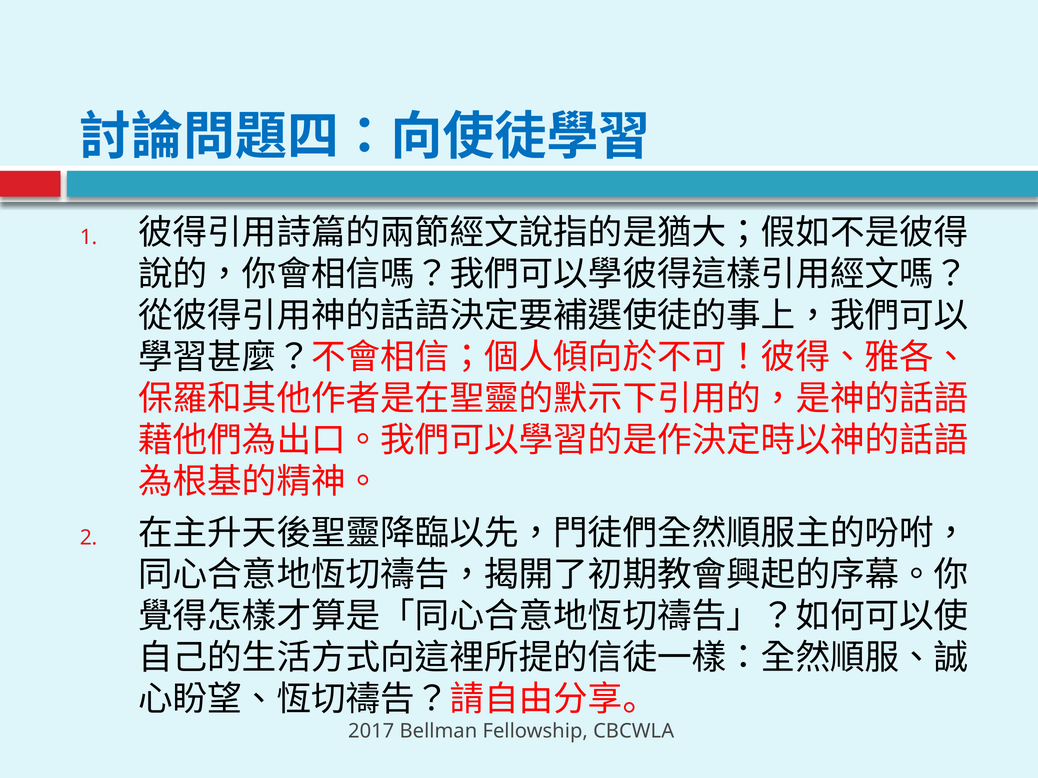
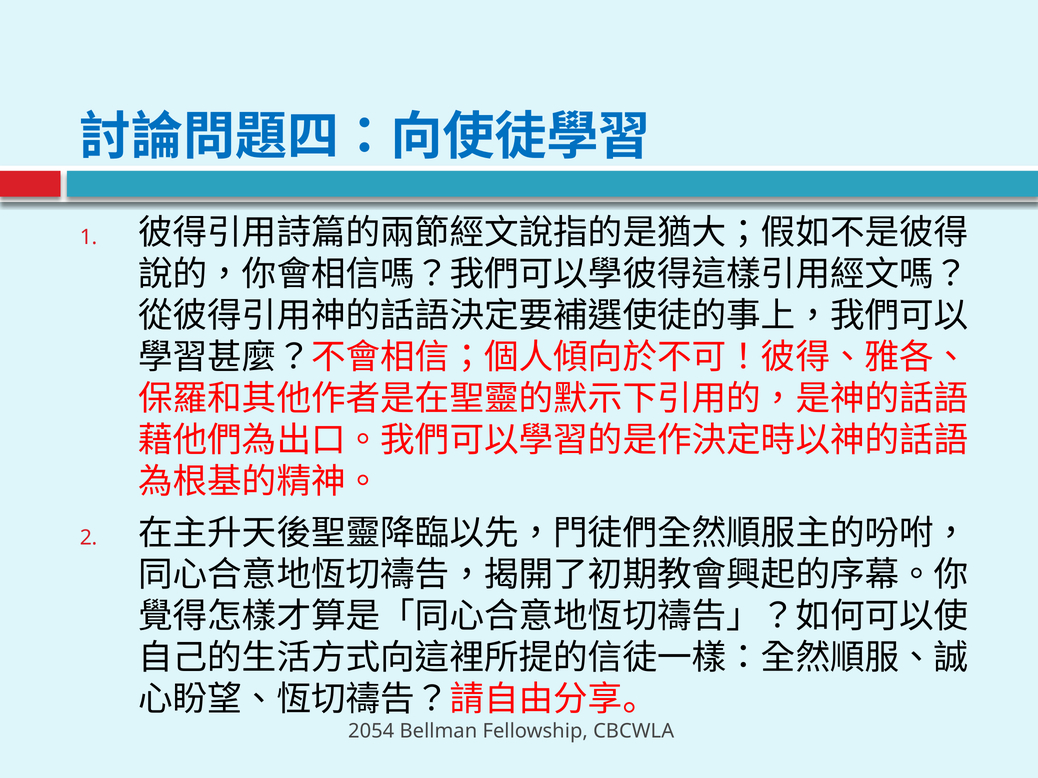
2017: 2017 -> 2054 (371, 731)
